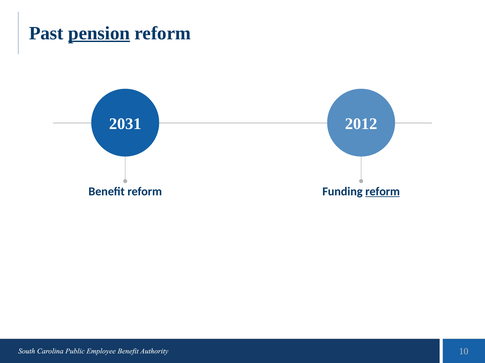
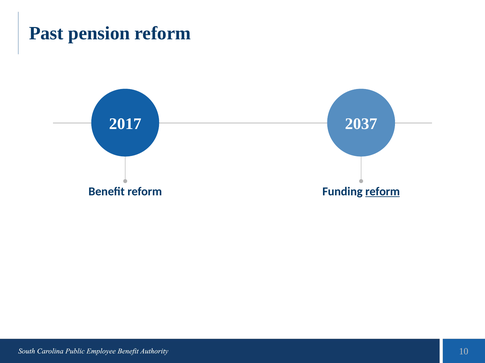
pension underline: present -> none (99, 33)
2031: 2031 -> 2017 (125, 124)
2012: 2012 -> 2037 (361, 124)
